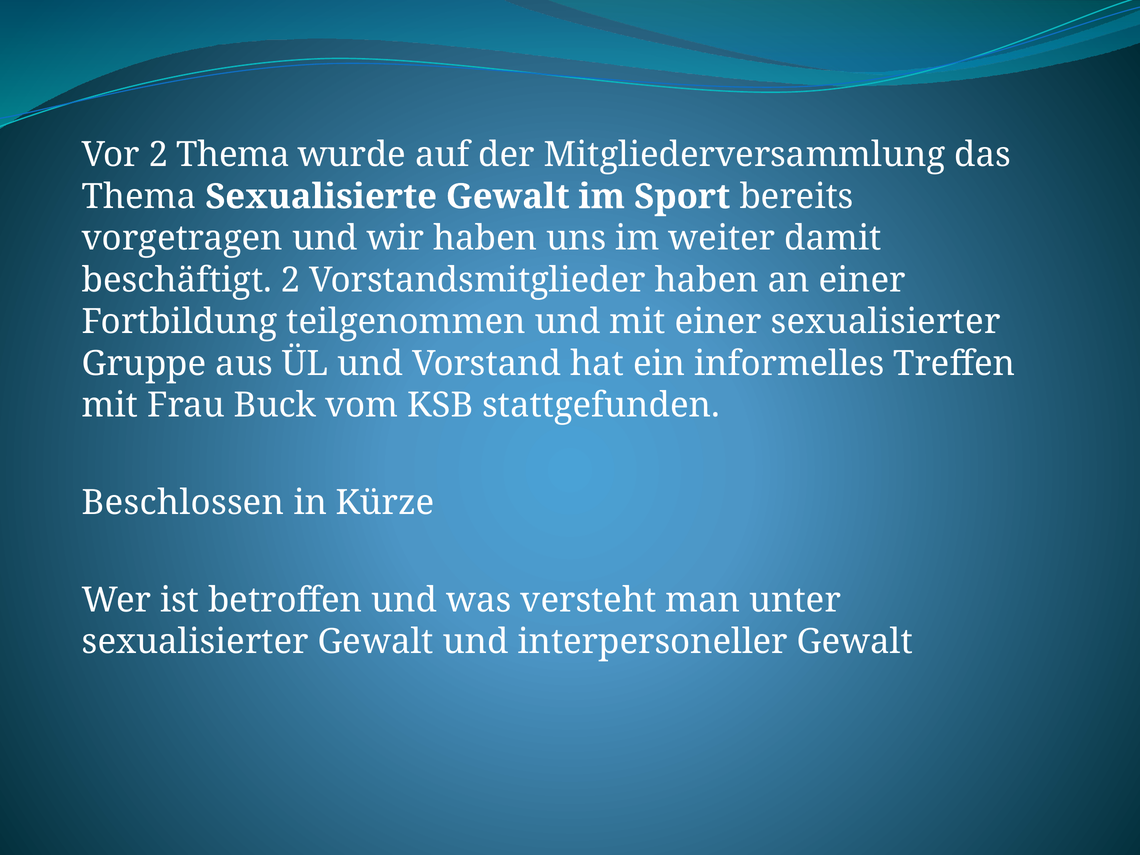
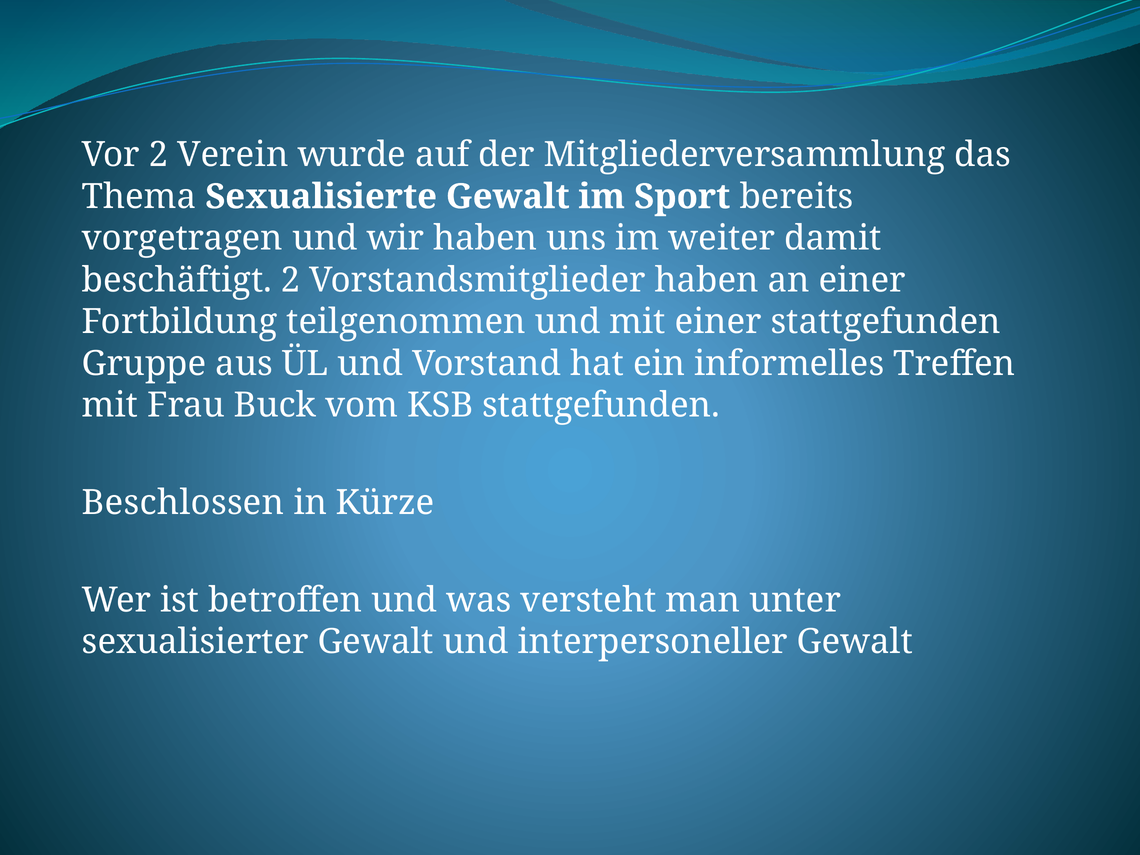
2 Thema: Thema -> Verein (233, 155)
einer sexualisierter: sexualisierter -> stattgefunden (886, 322)
